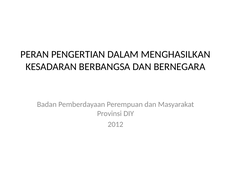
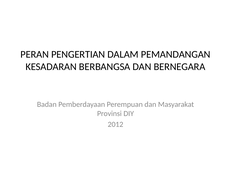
MENGHASILKAN: MENGHASILKAN -> PEMANDANGAN (176, 54)
